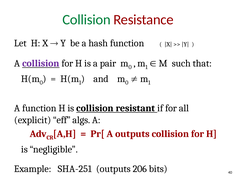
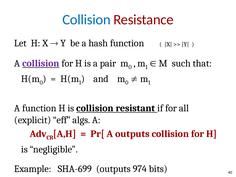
Collision colour: green -> blue (87, 20)
SHA-251: SHA-251 -> SHA-699 (75, 169)
206: 206 -> 974 (140, 169)
